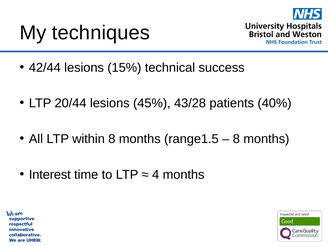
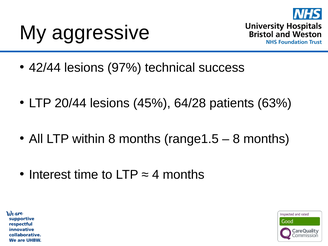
techniques: techniques -> aggressive (101, 33)
15%: 15% -> 97% (124, 68)
43/28: 43/28 -> 64/28 (190, 103)
40%: 40% -> 63% (275, 103)
